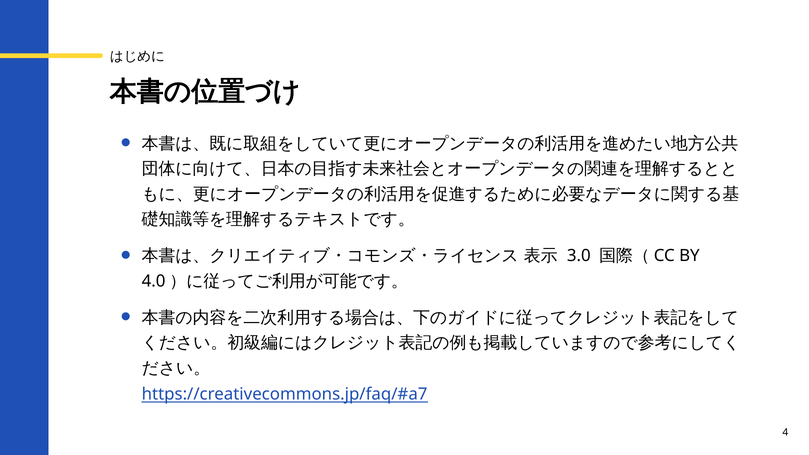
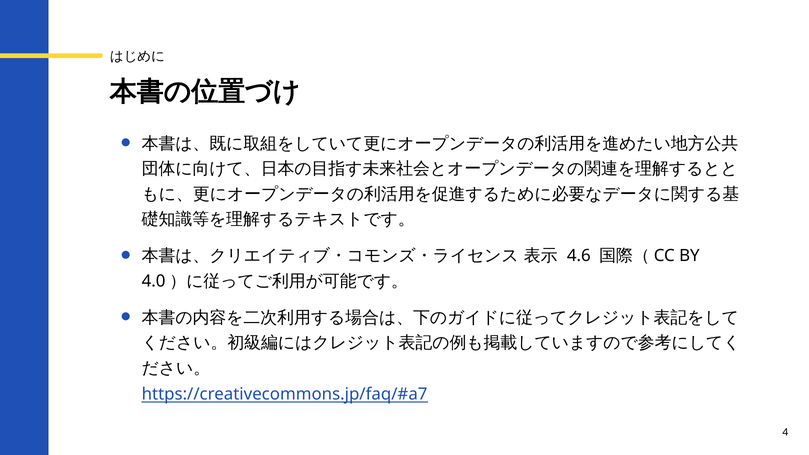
3.0: 3.0 -> 4.6 (579, 256)
